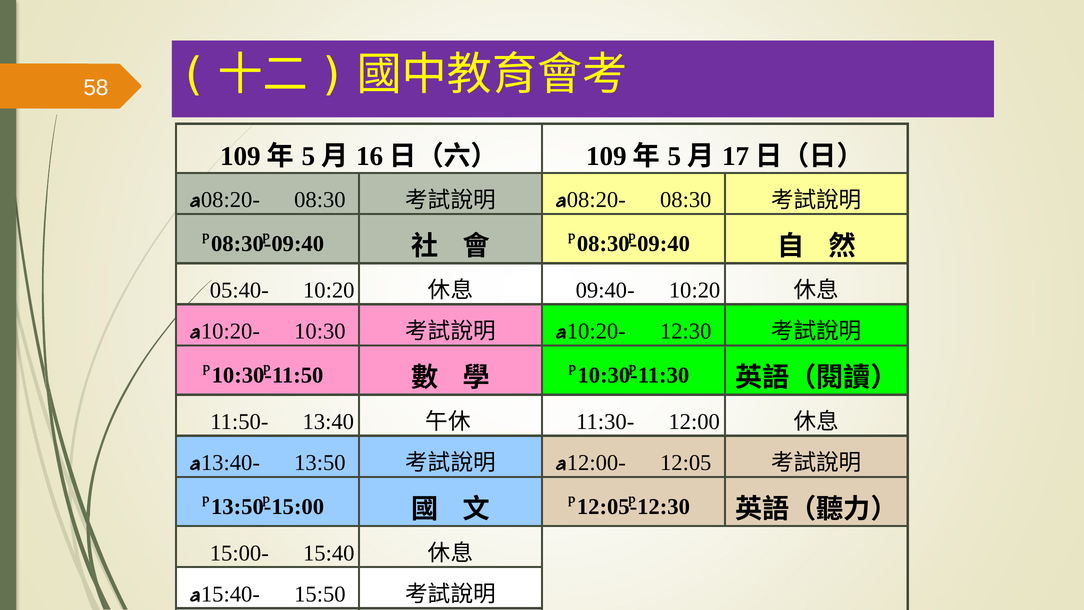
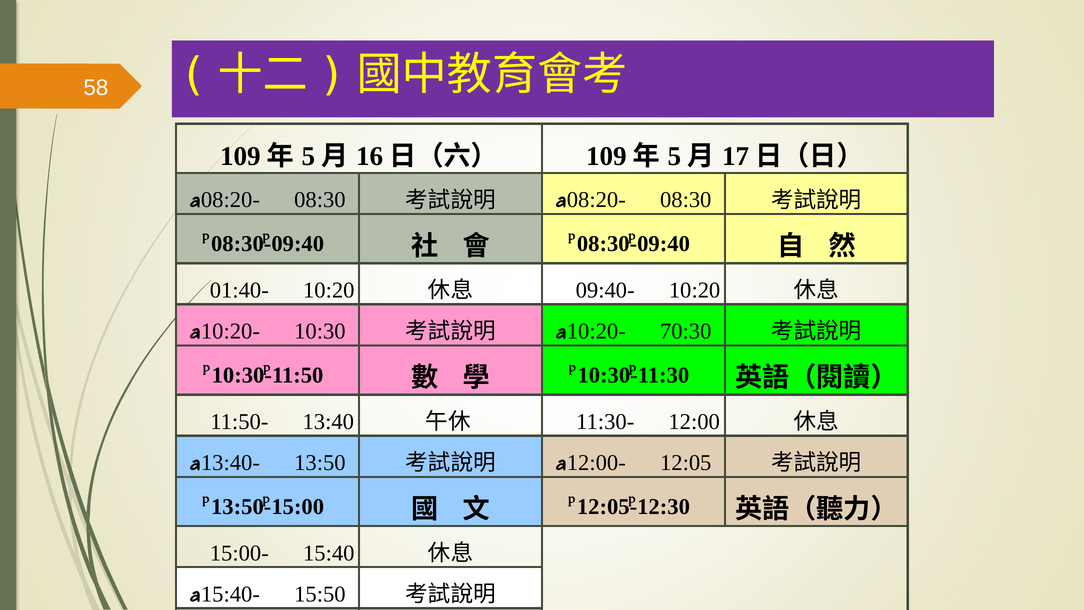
05:40-: 05:40- -> 01:40- (239, 290)
12:30: 12:30 -> 70:30 (686, 331)
